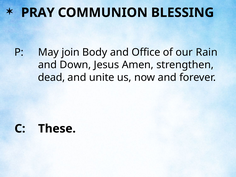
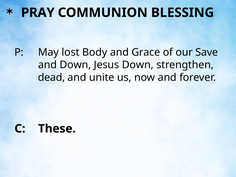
join: join -> lost (71, 52)
Office: Office -> Grace (146, 52)
Rain: Rain -> Save (207, 52)
Jesus Amen: Amen -> Down (138, 65)
